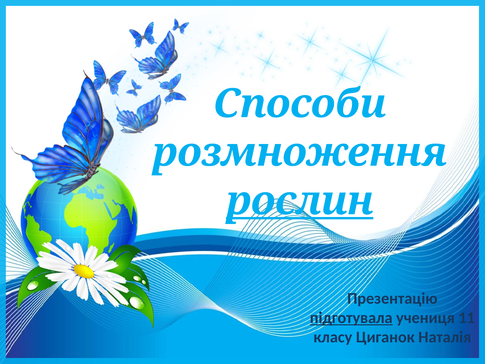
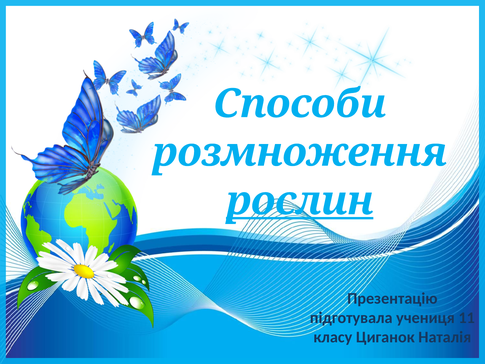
підготувала underline: present -> none (351, 318)
